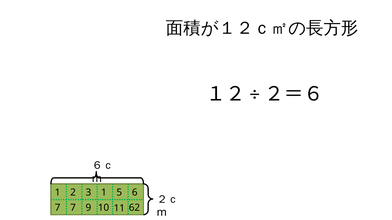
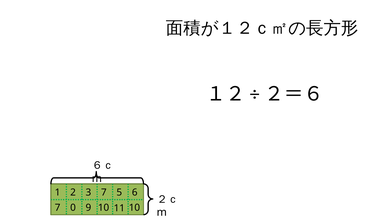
3 1: 1 -> 7 (104, 193)
7 7: 7 -> 0 (73, 208)
11 62: 62 -> 10 (134, 208)
